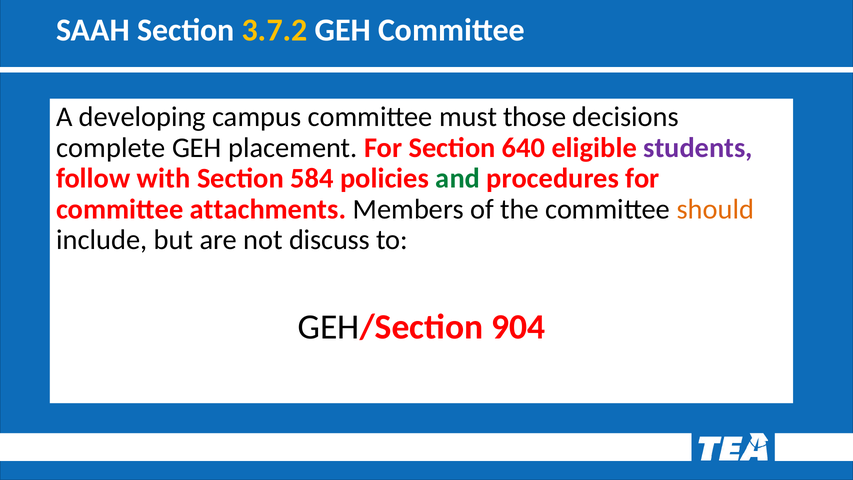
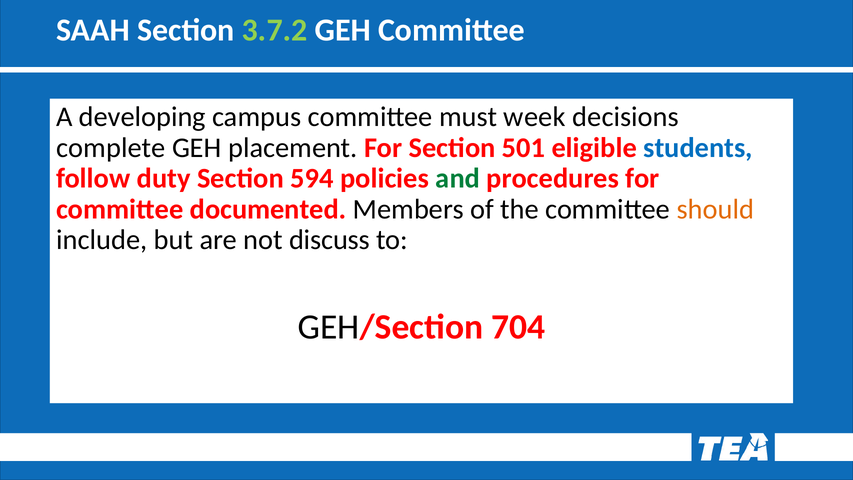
3.7.2 colour: yellow -> light green (275, 30)
those: those -> week (535, 117)
640: 640 -> 501 (524, 148)
students colour: purple -> blue (698, 148)
with: with -> duty (164, 178)
584: 584 -> 594 (312, 178)
attachments: attachments -> documented (268, 209)
904: 904 -> 704 (518, 327)
